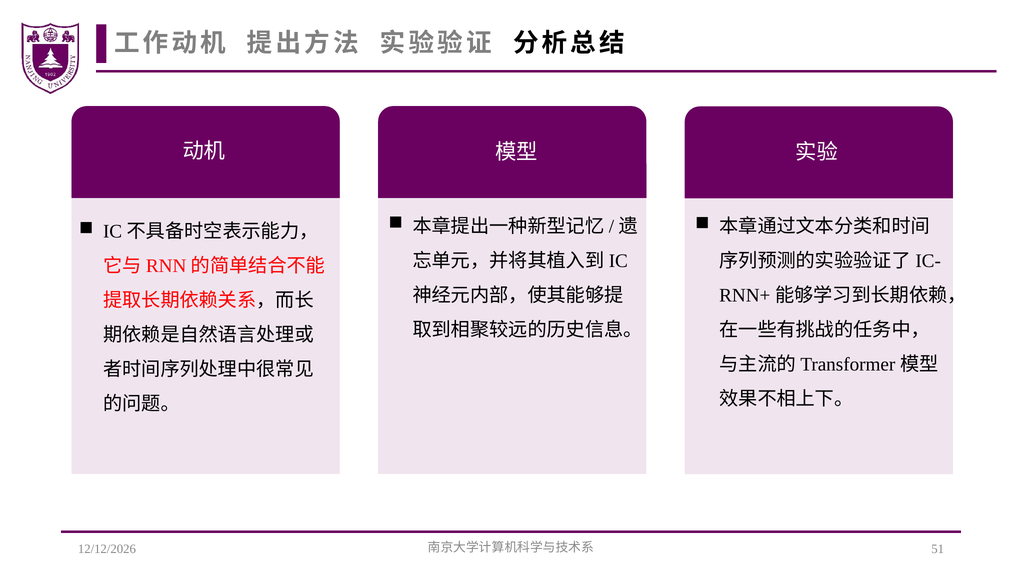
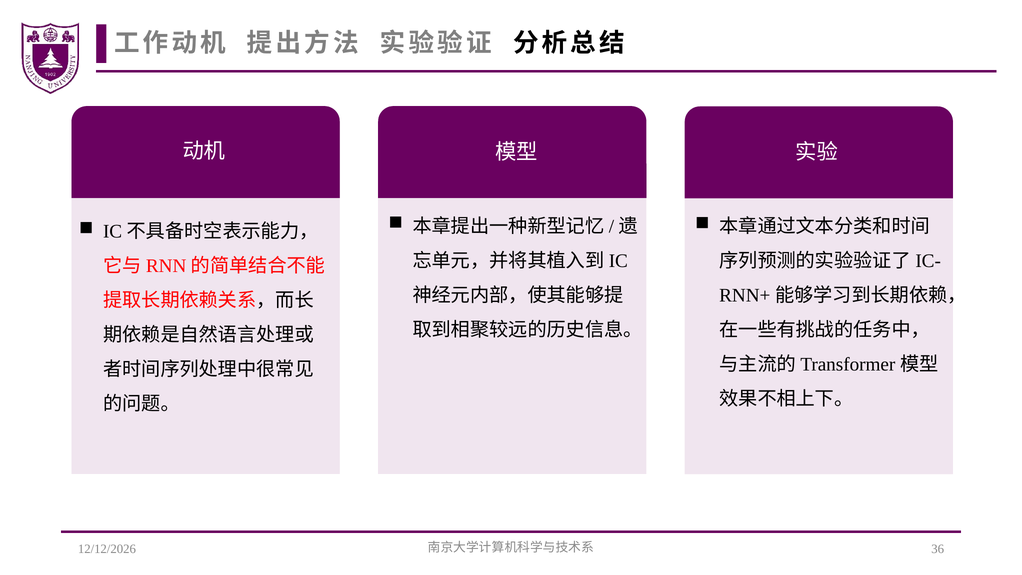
51: 51 -> 36 (938, 549)
